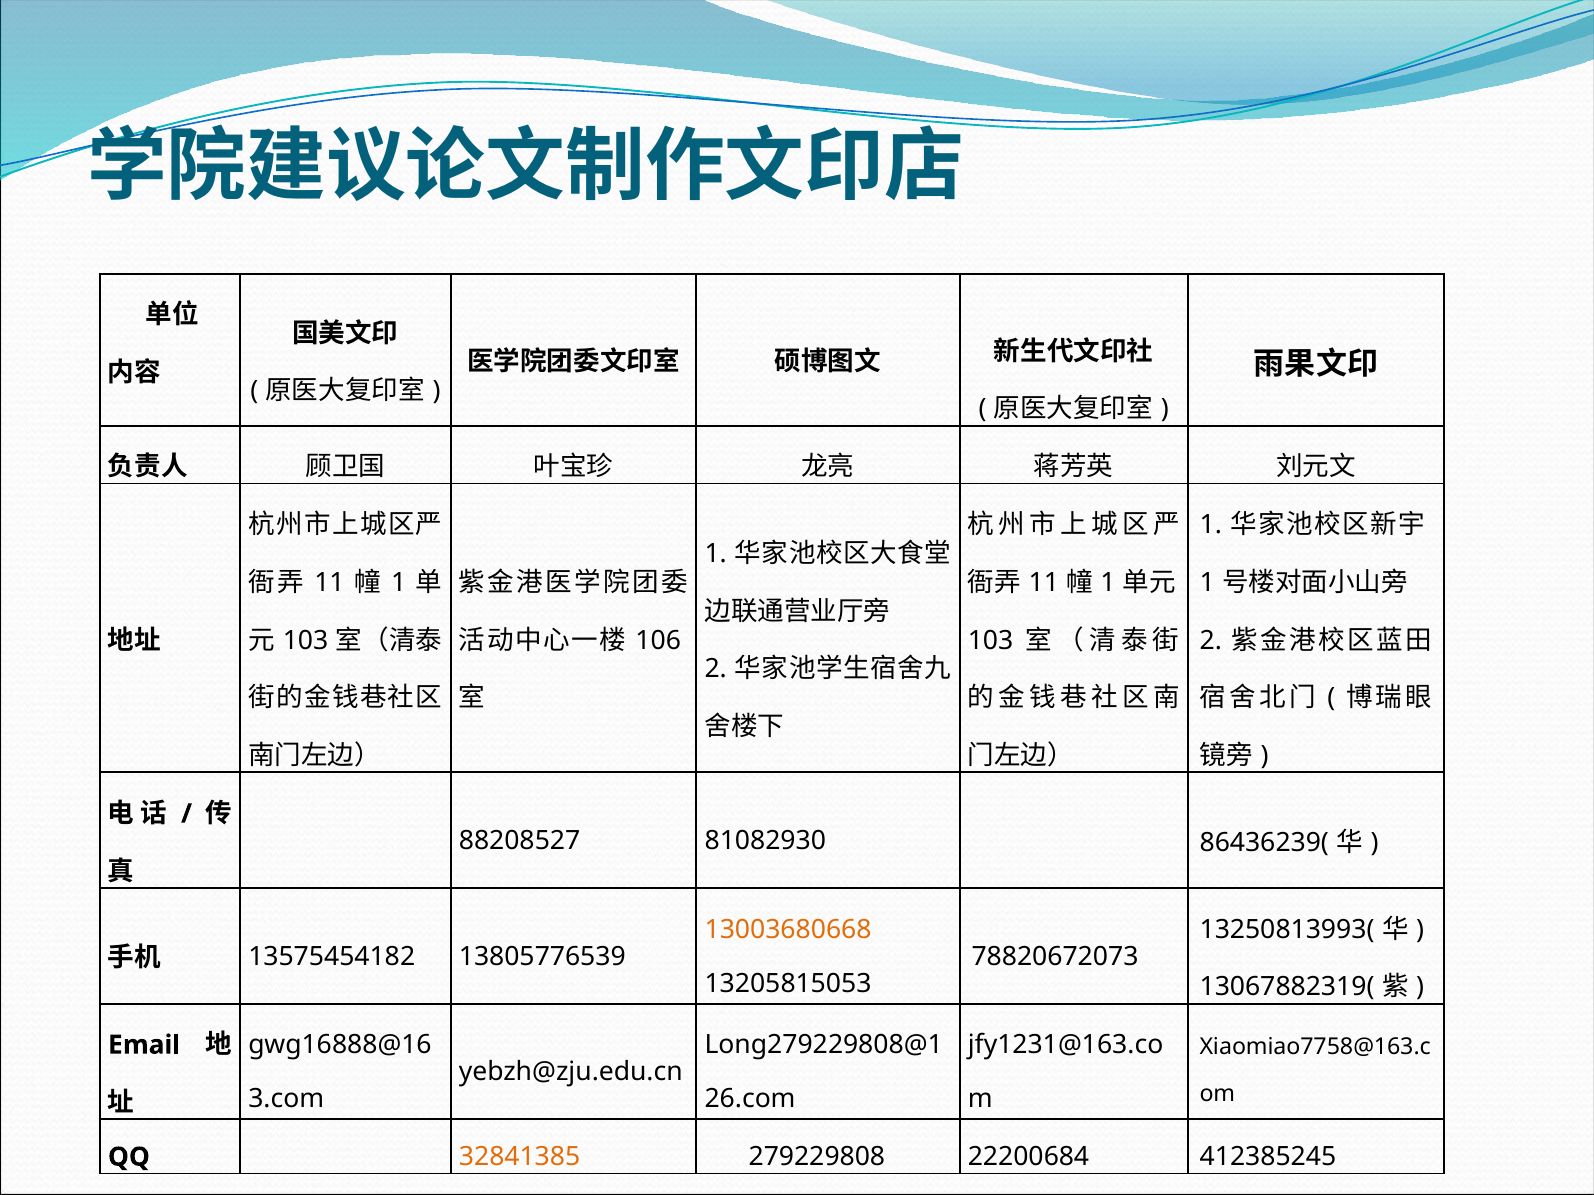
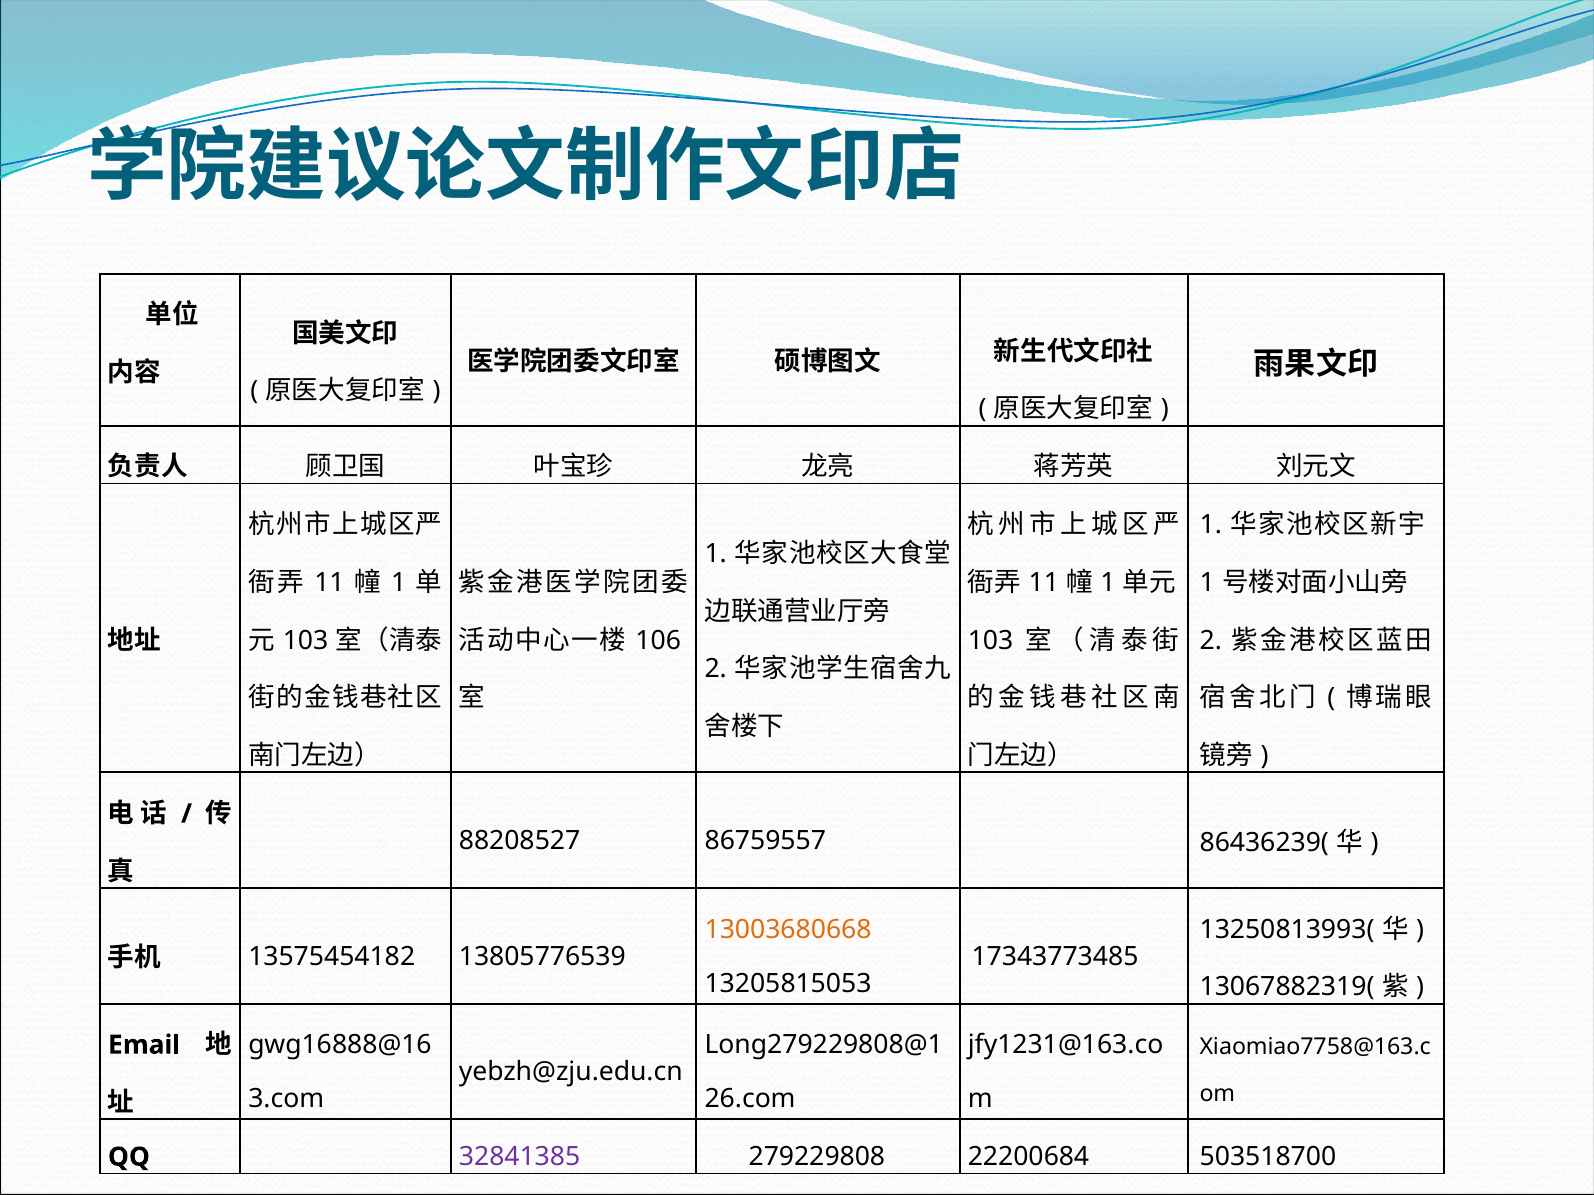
81082930: 81082930 -> 86759557 (765, 841)
78820672073: 78820672073 -> 17343773485 (1055, 957)
32841385 colour: orange -> purple (520, 1157)
412385245: 412385245 -> 503518700 (1268, 1157)
